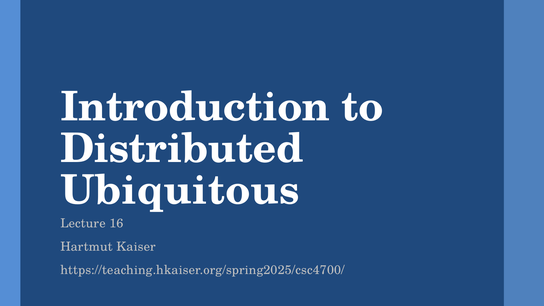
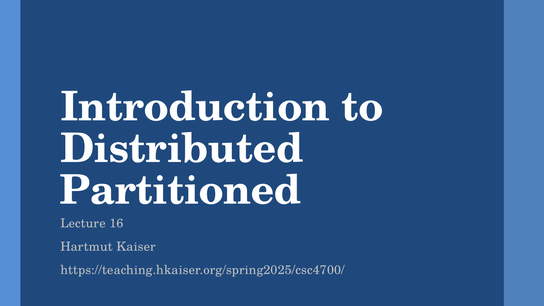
Ubiquitous: Ubiquitous -> Partitioned (180, 190)
